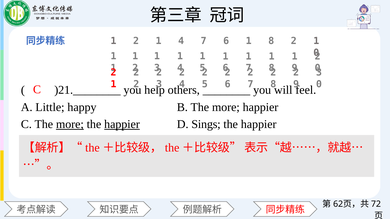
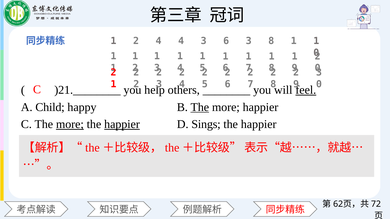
1: 1 -> 4 (159, 41)
4 7: 7 -> 3 (204, 41)
1: 1 -> 3 (249, 41)
2: 2 -> 1 (294, 41)
feel underline: none -> present (306, 90)
Little: Little -> Child (50, 107)
The underline: none -> present (200, 107)
